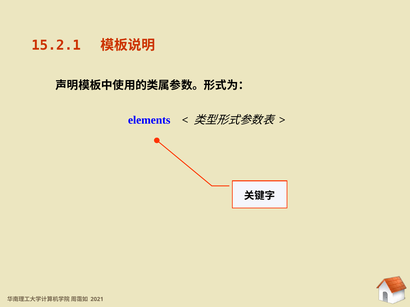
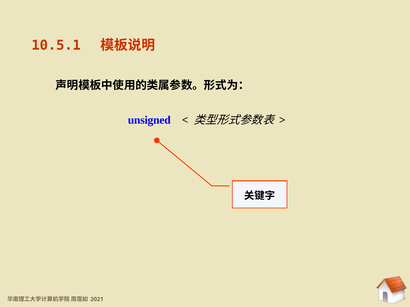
15.2.1: 15.2.1 -> 10.5.1 (56, 45)
elements: elements -> unsigned (149, 120)
